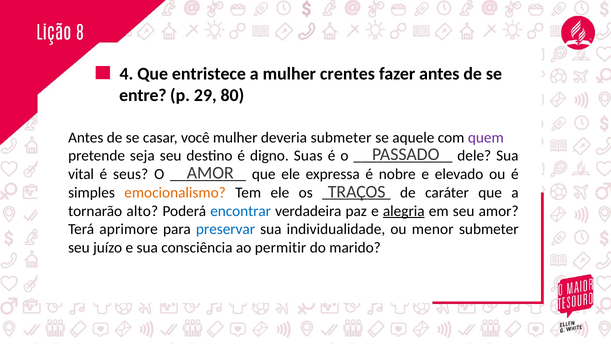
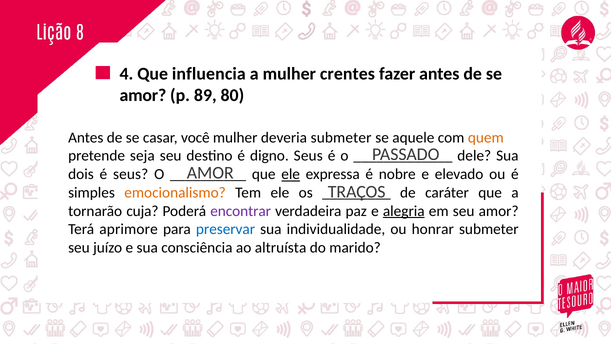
entristece: entristece -> influencia (209, 74)
entre: entre -> amor (143, 95)
29: 29 -> 89 (205, 95)
quem colour: purple -> orange (486, 137)
digno Suas: Suas -> Seus (308, 156)
vital: vital -> dois (81, 174)
ele underline: none -> present (291, 174)
alto: alto -> cuja (142, 211)
encontrar colour: blue -> purple (241, 211)
menor: menor -> honrar (433, 229)
permitir: permitir -> altruísta (281, 247)
